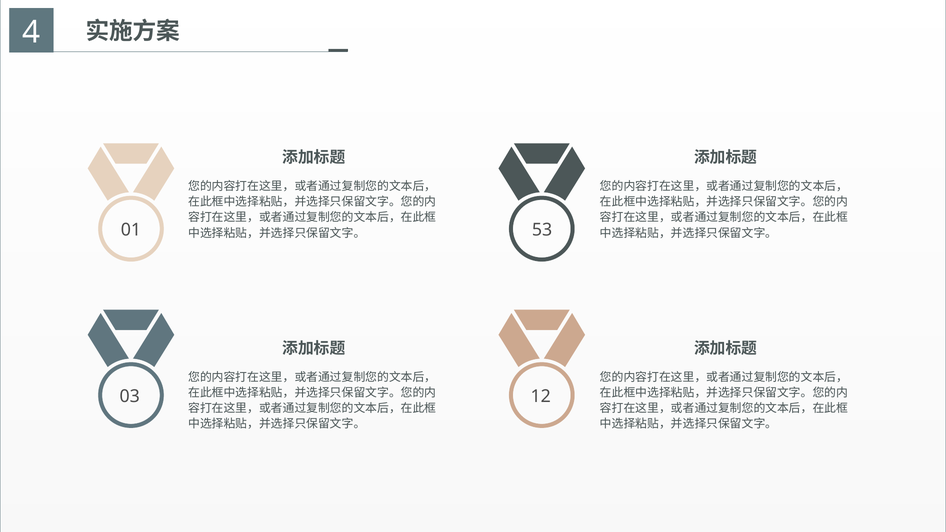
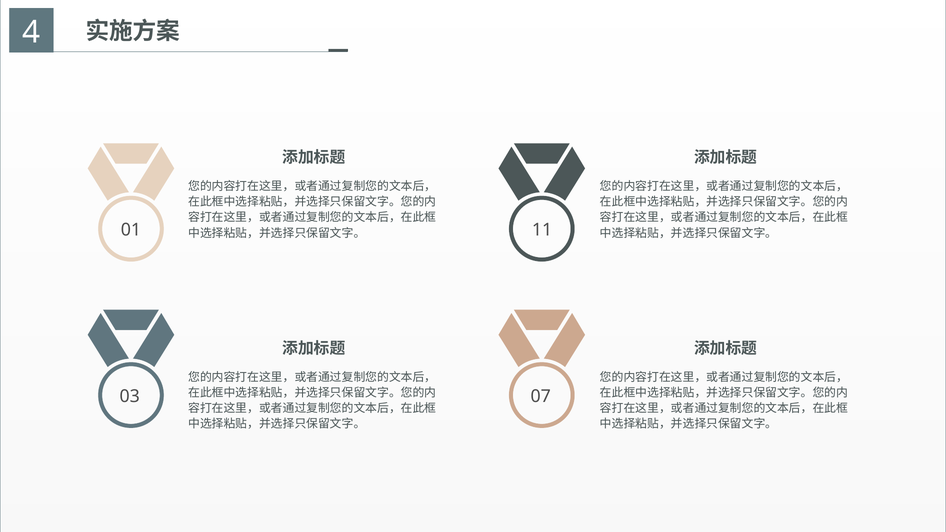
53: 53 -> 11 (542, 230)
12: 12 -> 07 (541, 396)
